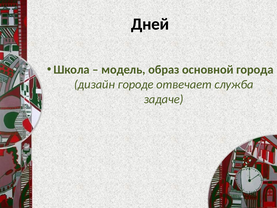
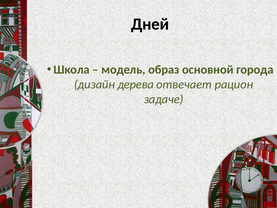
городе: городе -> дерева (136, 84)
служба: служба -> рацион (234, 84)
